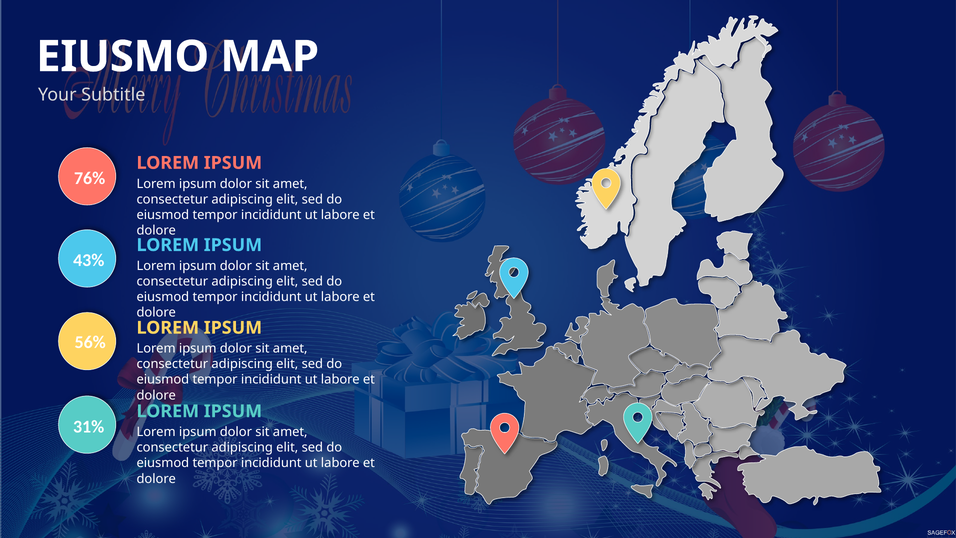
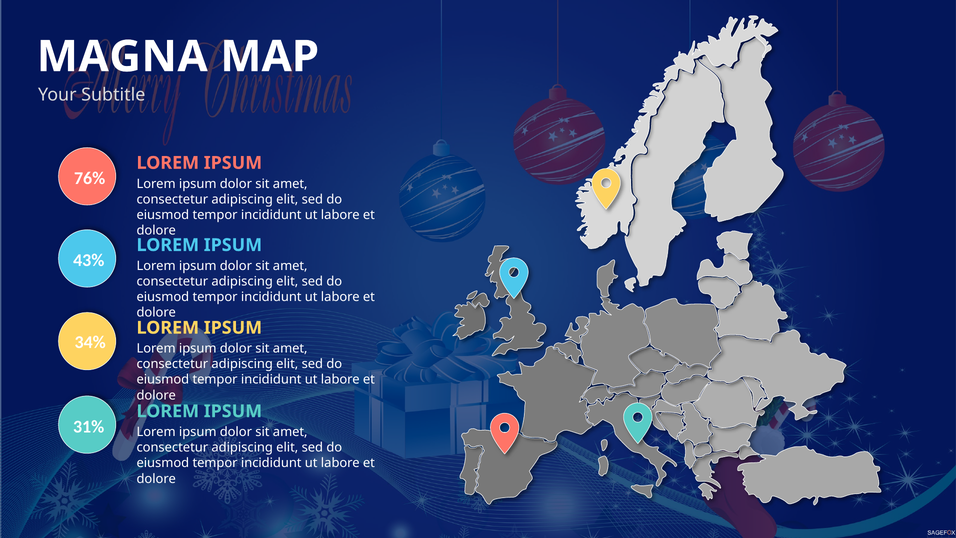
EIUSMO: EIUSMO -> MAGNA (122, 57)
56%: 56% -> 34% (90, 342)
